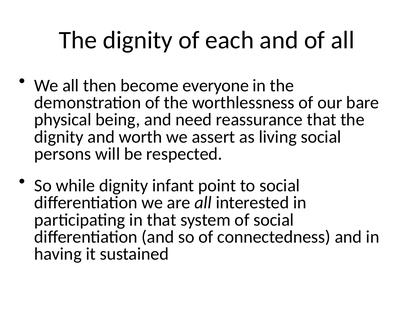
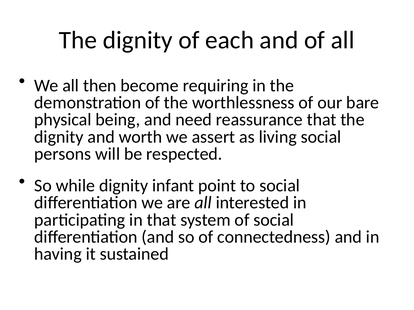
everyone: everyone -> requiring (216, 86)
